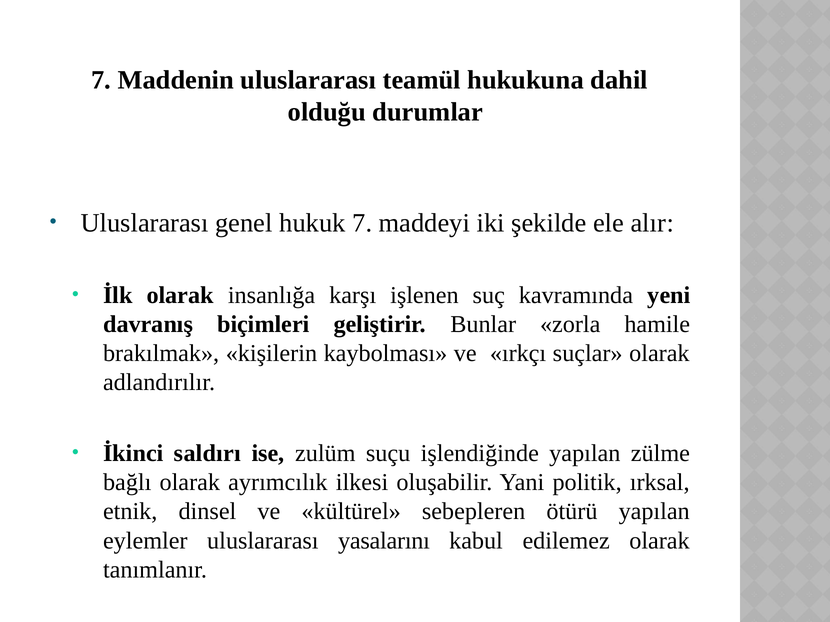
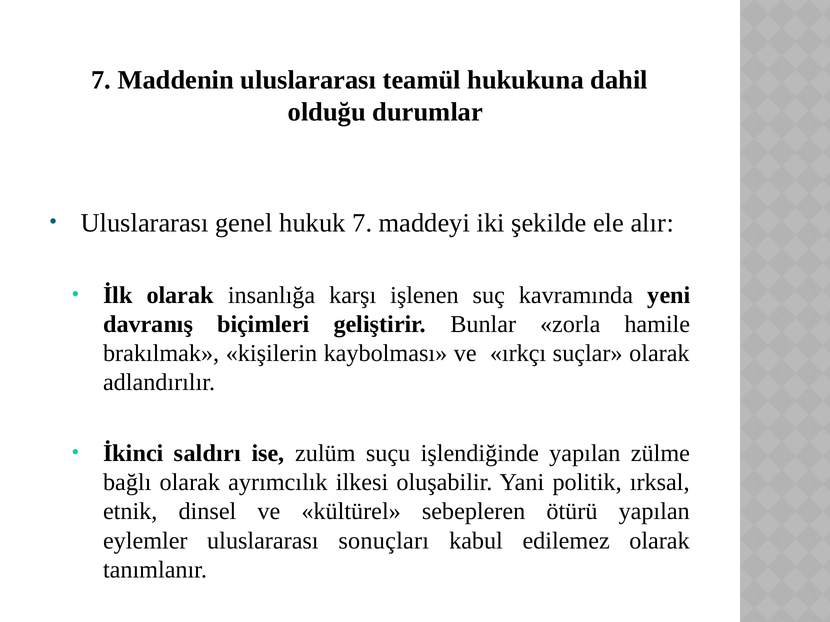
yasalarını: yasalarını -> sonuçları (384, 541)
